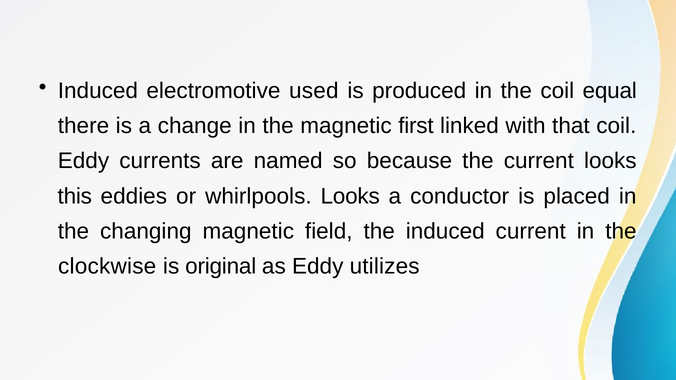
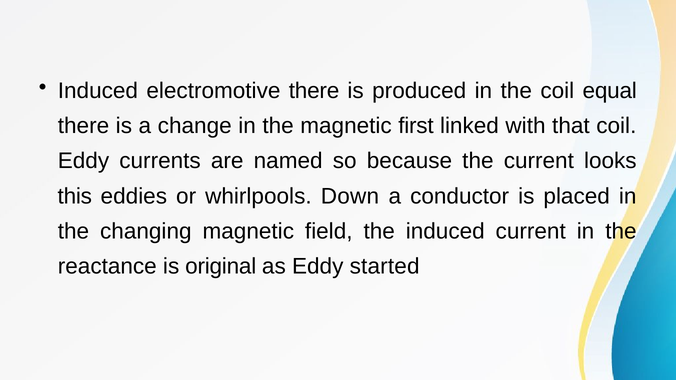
electromotive used: used -> there (314, 91)
whirlpools Looks: Looks -> Down (350, 196)
clockwise: clockwise -> reactance (107, 267)
utilizes: utilizes -> started (385, 267)
